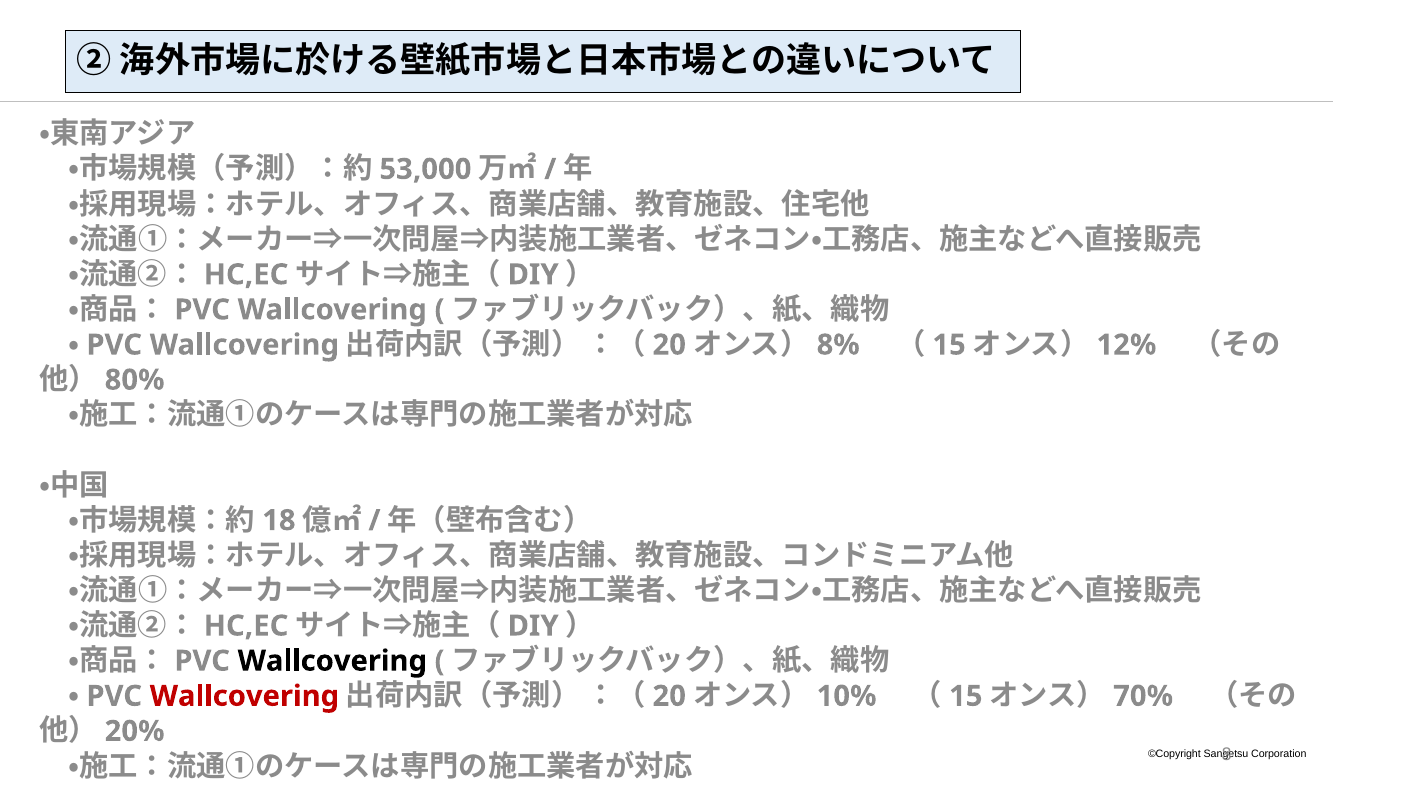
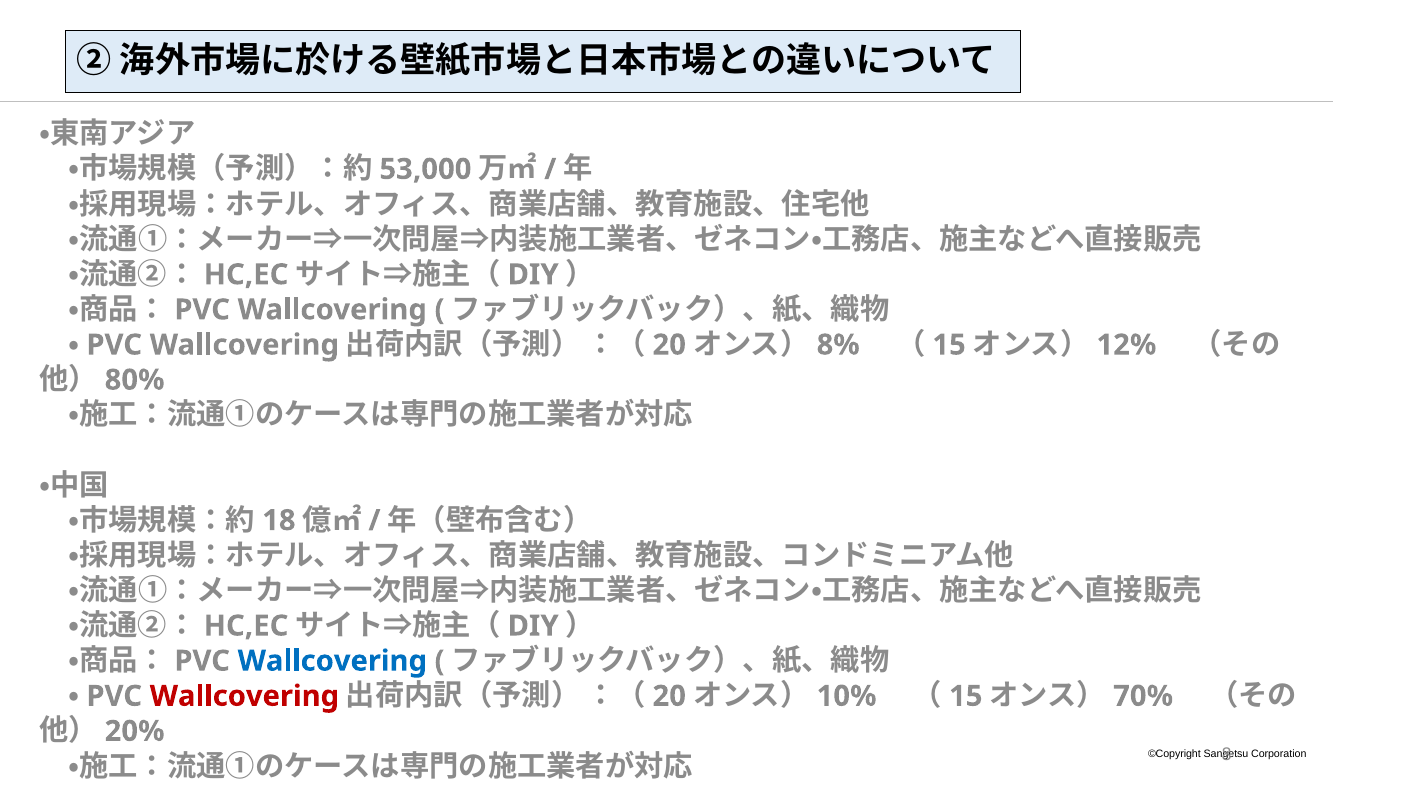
Wallcovering colour: black -> blue (332, 661)
